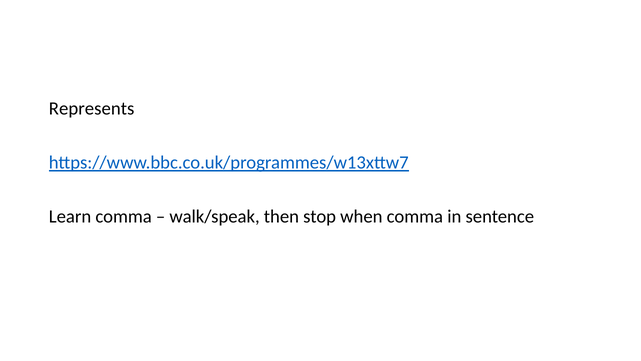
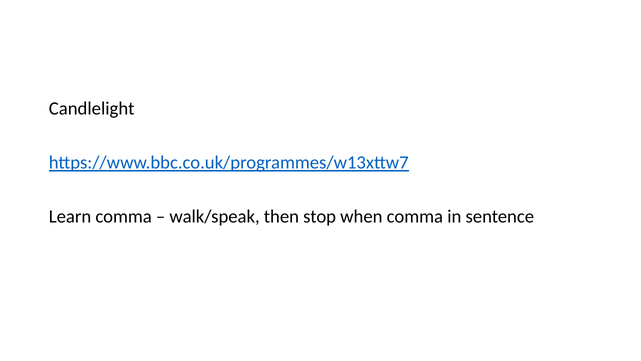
Represents: Represents -> Candlelight (92, 108)
